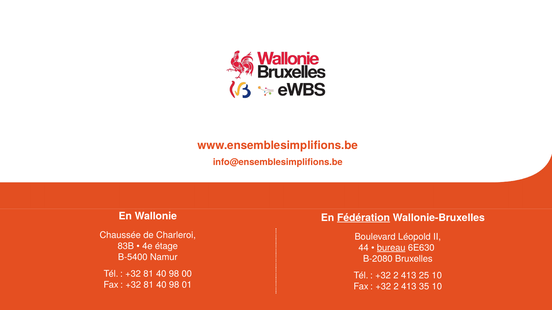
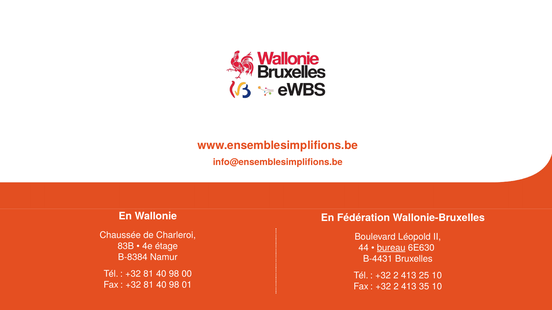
Fédération underline: present -> none (363, 218)
B-5400: B-5400 -> B-8384 (133, 258)
B-2080: B-2080 -> B-4431 (378, 259)
